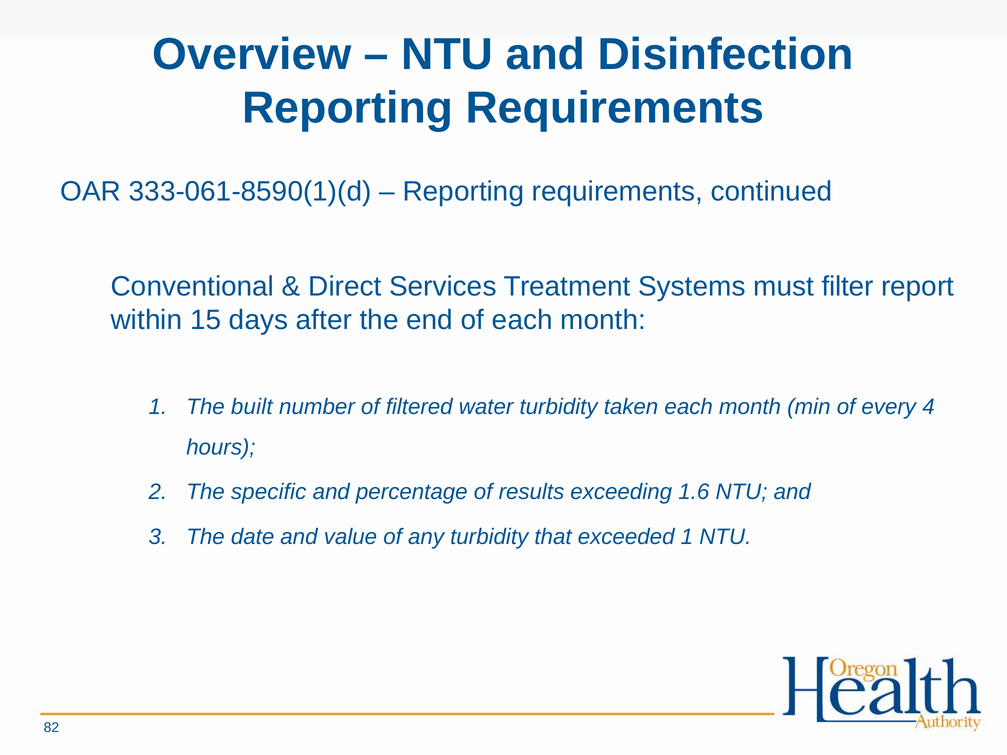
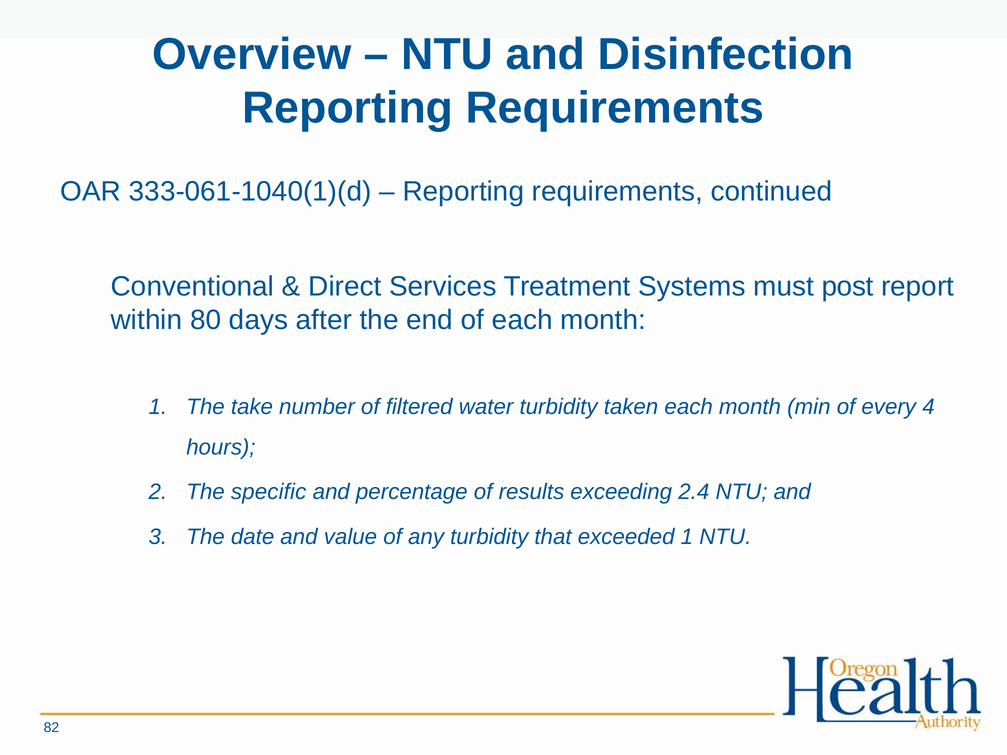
333-061-8590(1)(d: 333-061-8590(1)(d -> 333-061-1040(1)(d (250, 192)
filter: filter -> post (848, 287)
15: 15 -> 80 (206, 320)
built: built -> take (252, 407)
1.6: 1.6 -> 2.4 (694, 492)
